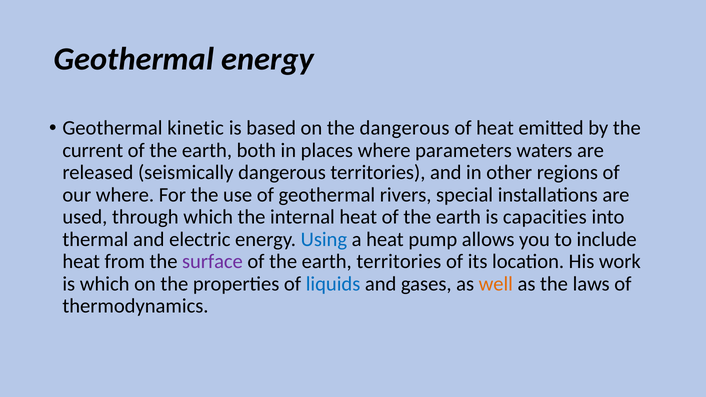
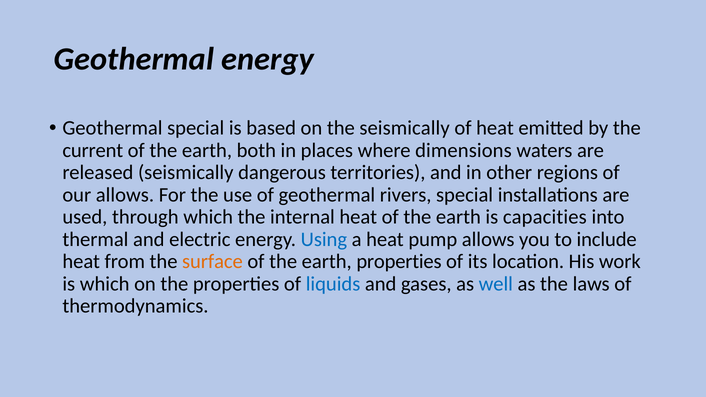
Geothermal kinetic: kinetic -> special (196, 128)
the dangerous: dangerous -> seismically (405, 128)
parameters: parameters -> dimensions (463, 150)
our where: where -> allows (125, 195)
surface colour: purple -> orange (212, 262)
earth territories: territories -> properties (399, 262)
well colour: orange -> blue (496, 284)
